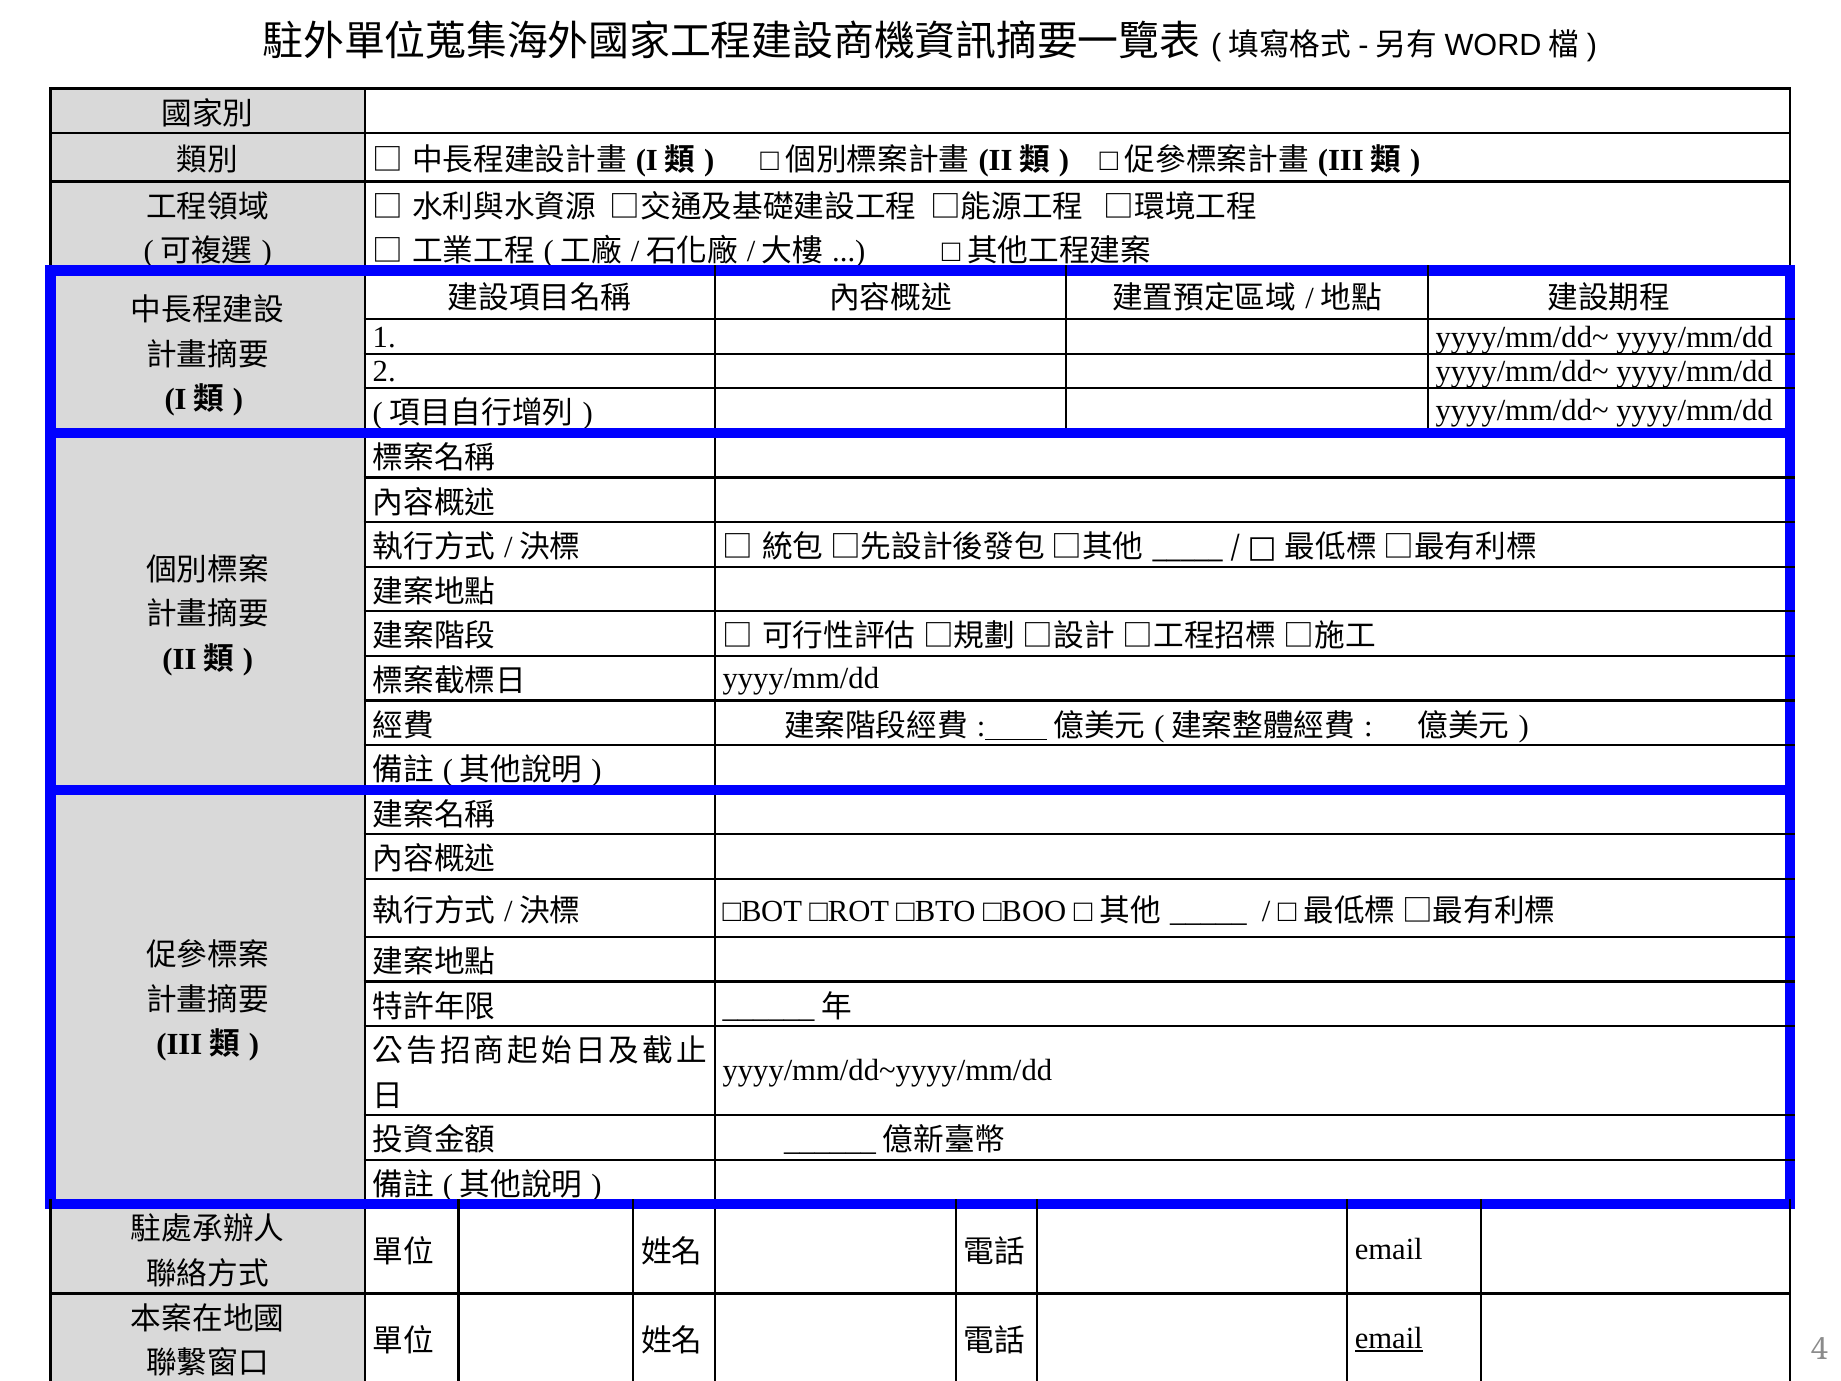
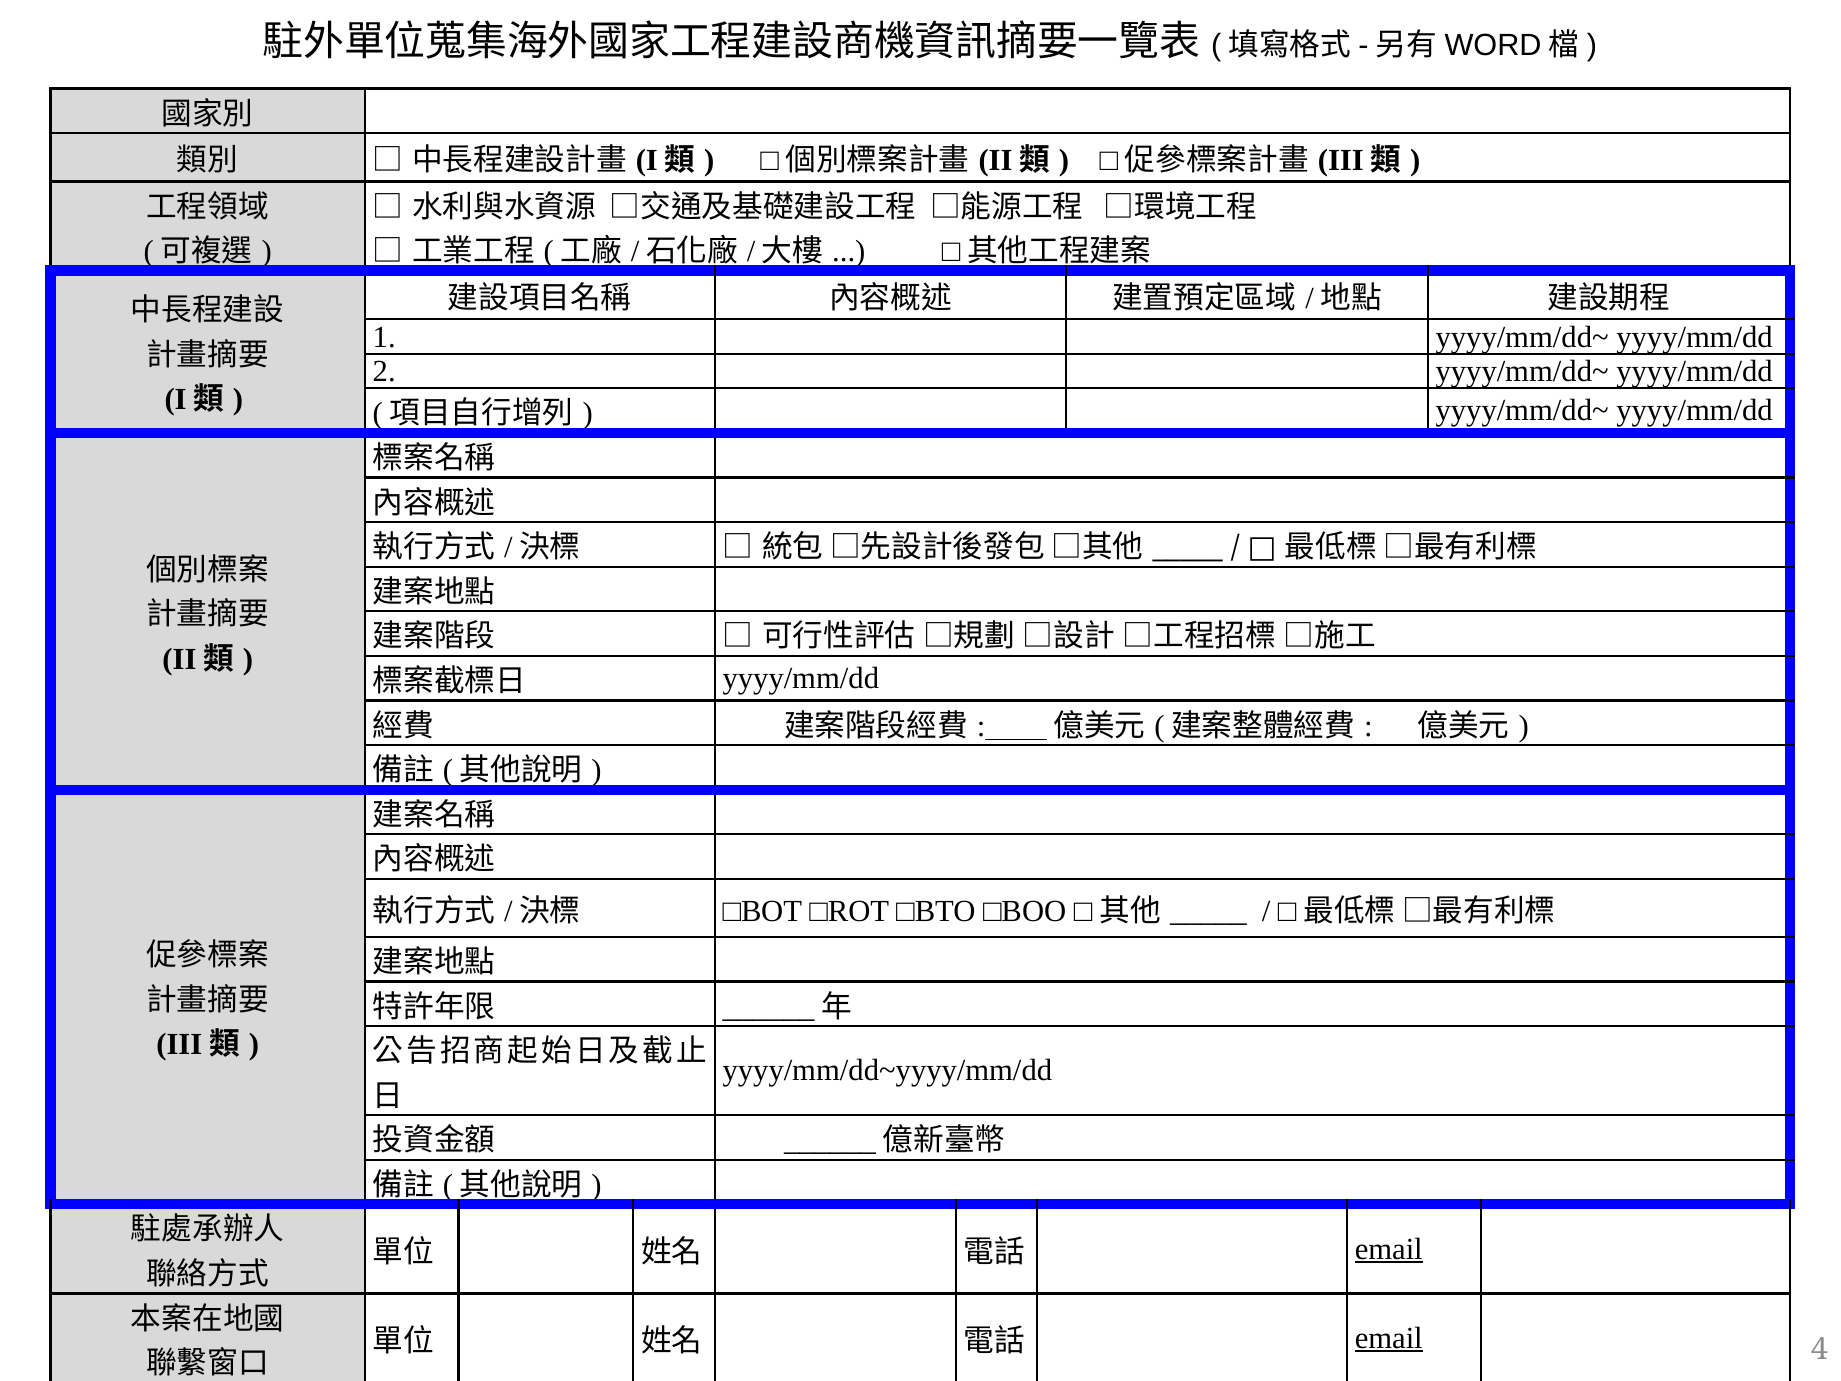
email underline: none -> present (1389, 1249)
